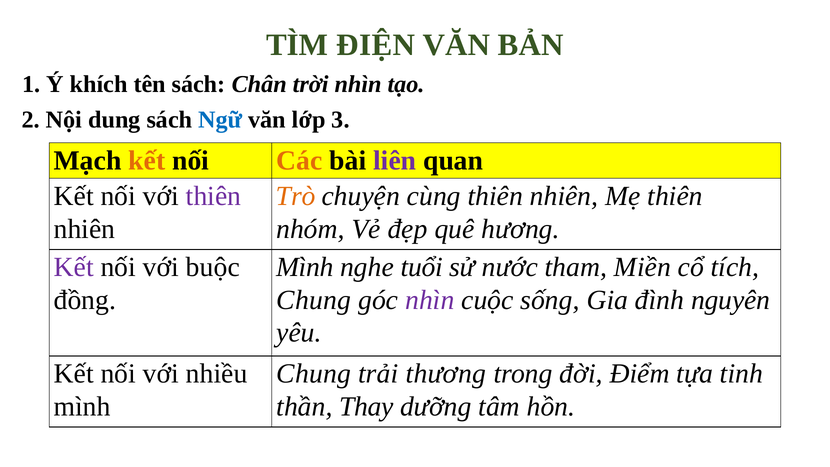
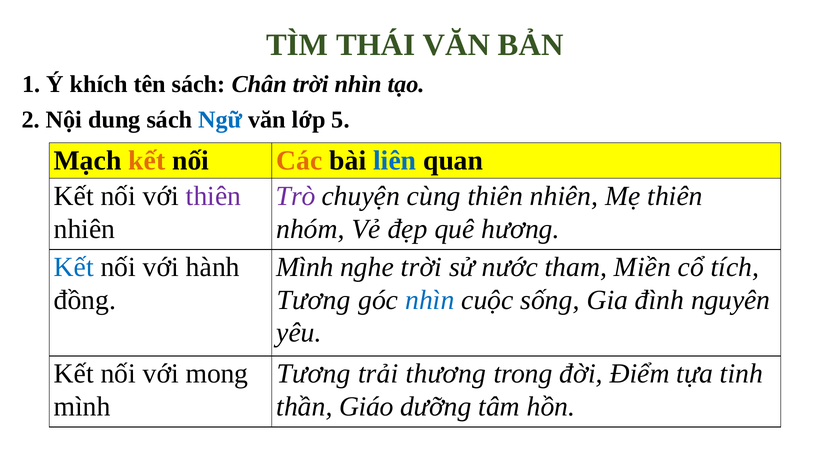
ĐIỆN: ĐIỆN -> THÁI (376, 45)
3: 3 -> 5 (341, 120)
liên colour: purple -> blue (395, 160)
Trò colour: orange -> purple (296, 196)
Kết colour: purple -> blue (74, 267)
buộc: buộc -> hành (213, 267)
nghe tuổi: tuổi -> trời (421, 267)
Chung: Chung -> Tương (314, 300)
nhìn colour: purple -> blue (430, 300)
nhiều: nhiều -> mong (217, 374)
Chung: Chung -> Tương (314, 374)
Thay: Thay -> Giáo (366, 406)
